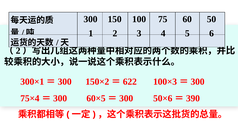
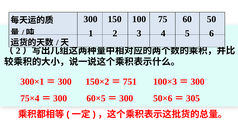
622: 622 -> 751 (130, 82)
390: 390 -> 305 (193, 98)
